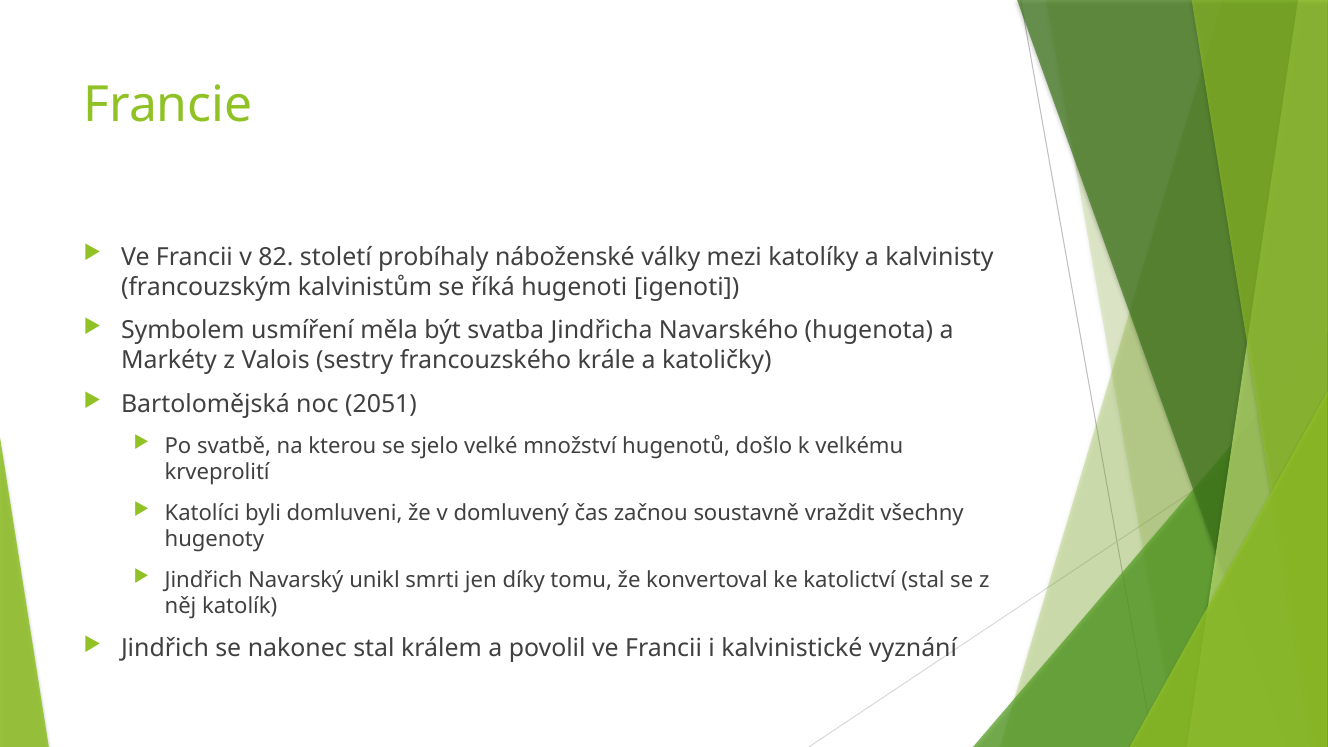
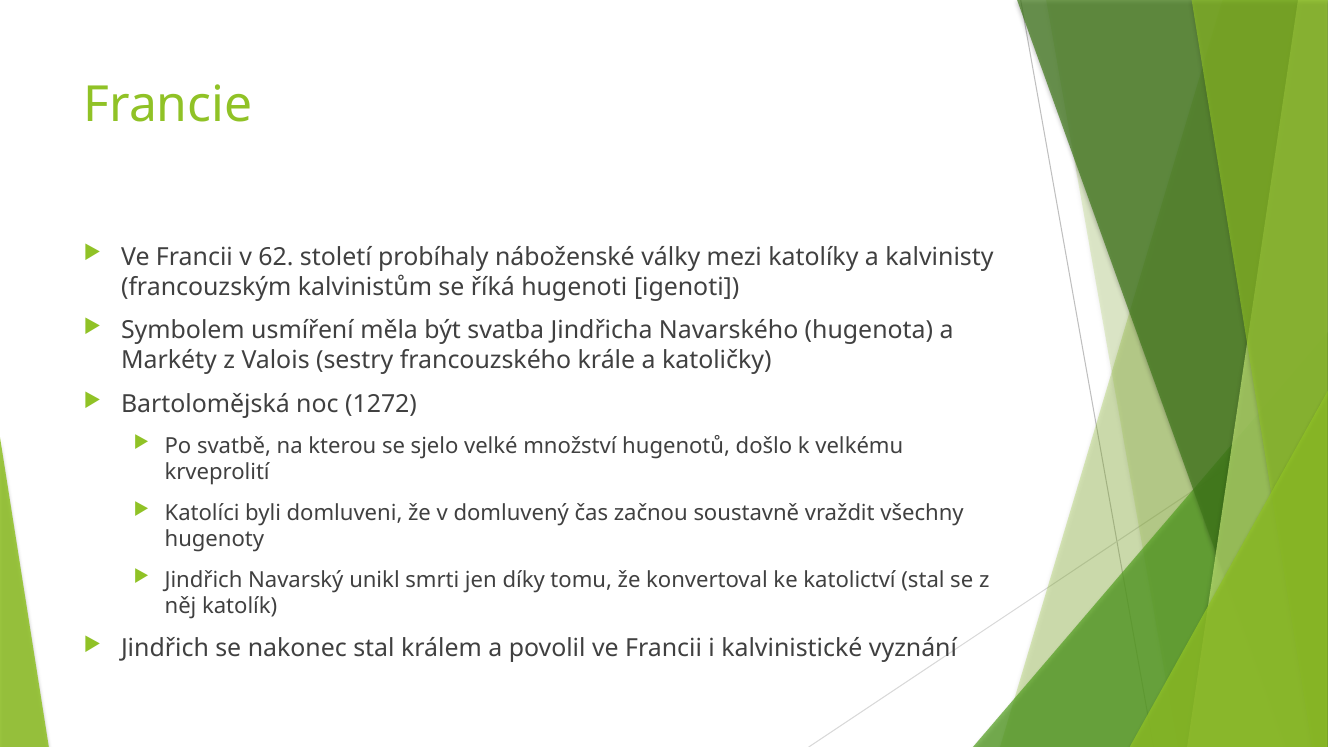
82: 82 -> 62 (276, 257)
2051: 2051 -> 1272 (381, 404)
